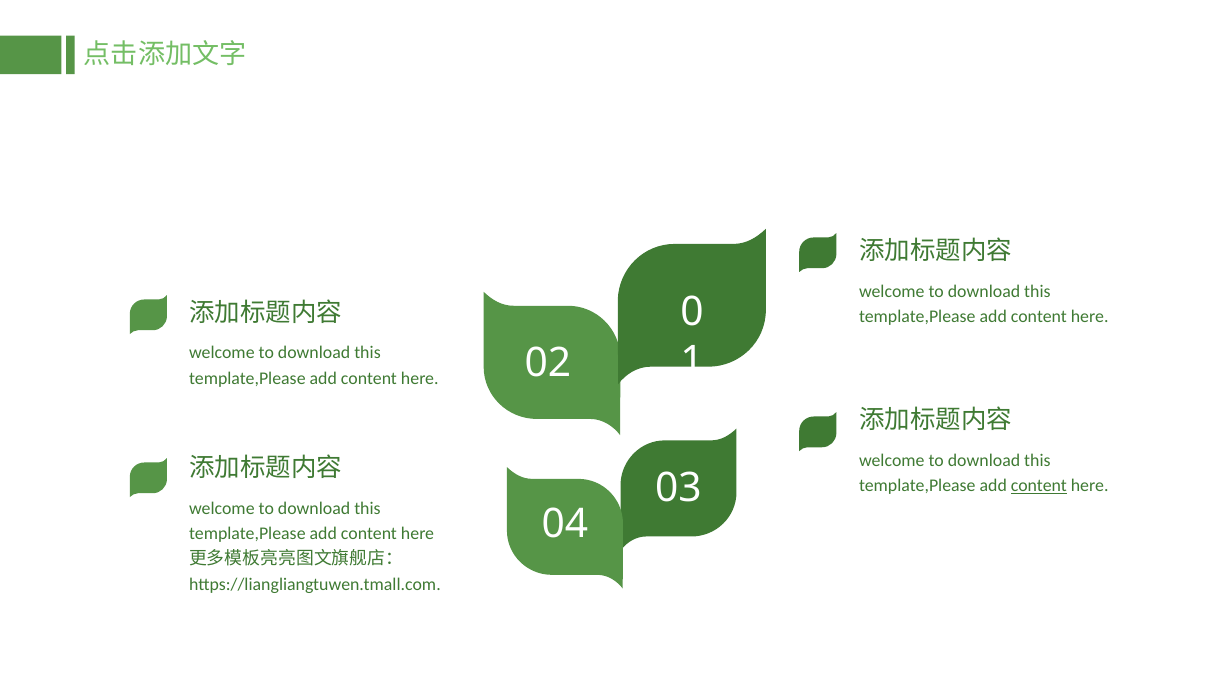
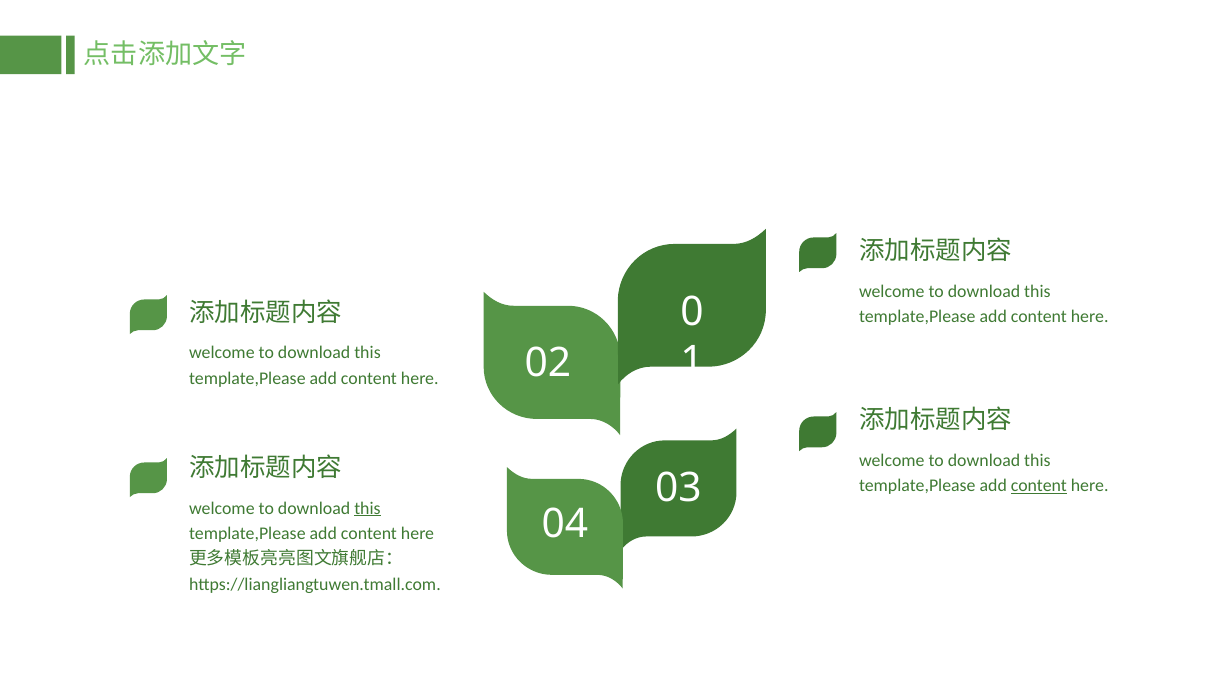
this underline: none -> present (367, 508)
